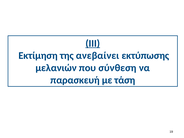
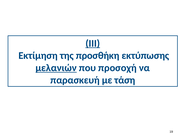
ανεβαίνει: ανεβαίνει -> προσθήκη (98, 56)
μελανιών underline: none -> present (56, 68)
σύνθεση: σύνθεση -> προσοχή (117, 68)
